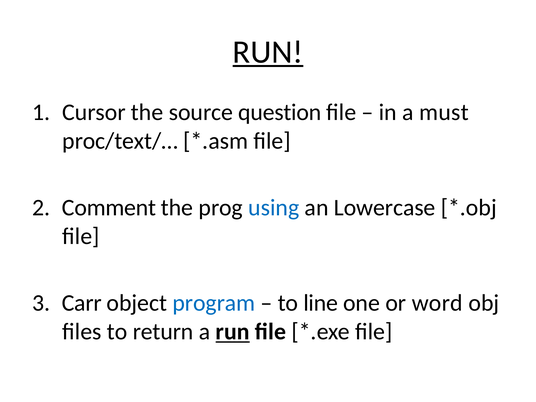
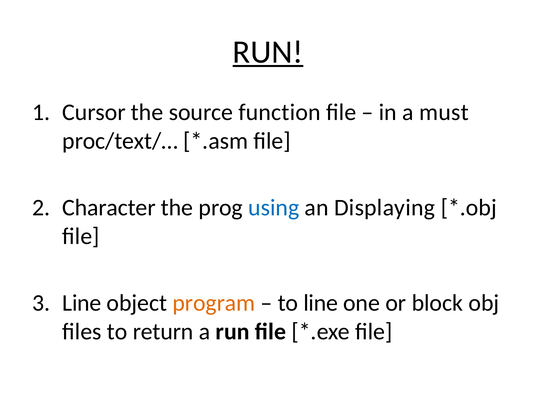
question: question -> function (280, 112)
Comment: Comment -> Character (109, 208)
Lowercase: Lowercase -> Displaying (385, 208)
Carr: Carr -> Line (82, 303)
program colour: blue -> orange (214, 303)
word: word -> block (437, 303)
run underline: present -> none (233, 332)
